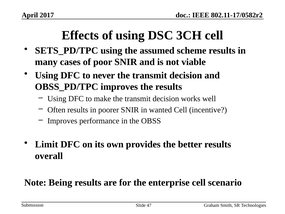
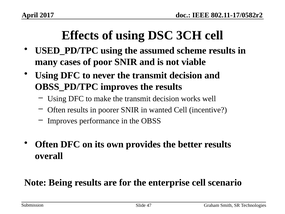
SETS_PD/TPC: SETS_PD/TPC -> USED_PD/TPC (67, 51)
Limit: Limit -> Often (47, 144)
